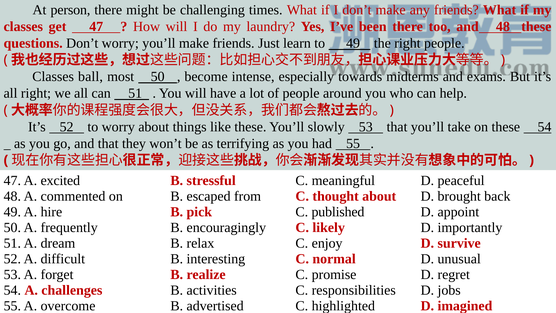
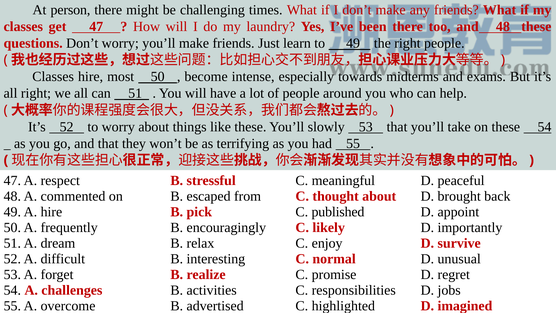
Classes ball: ball -> hire (91, 77)
excited: excited -> respect (60, 180)
